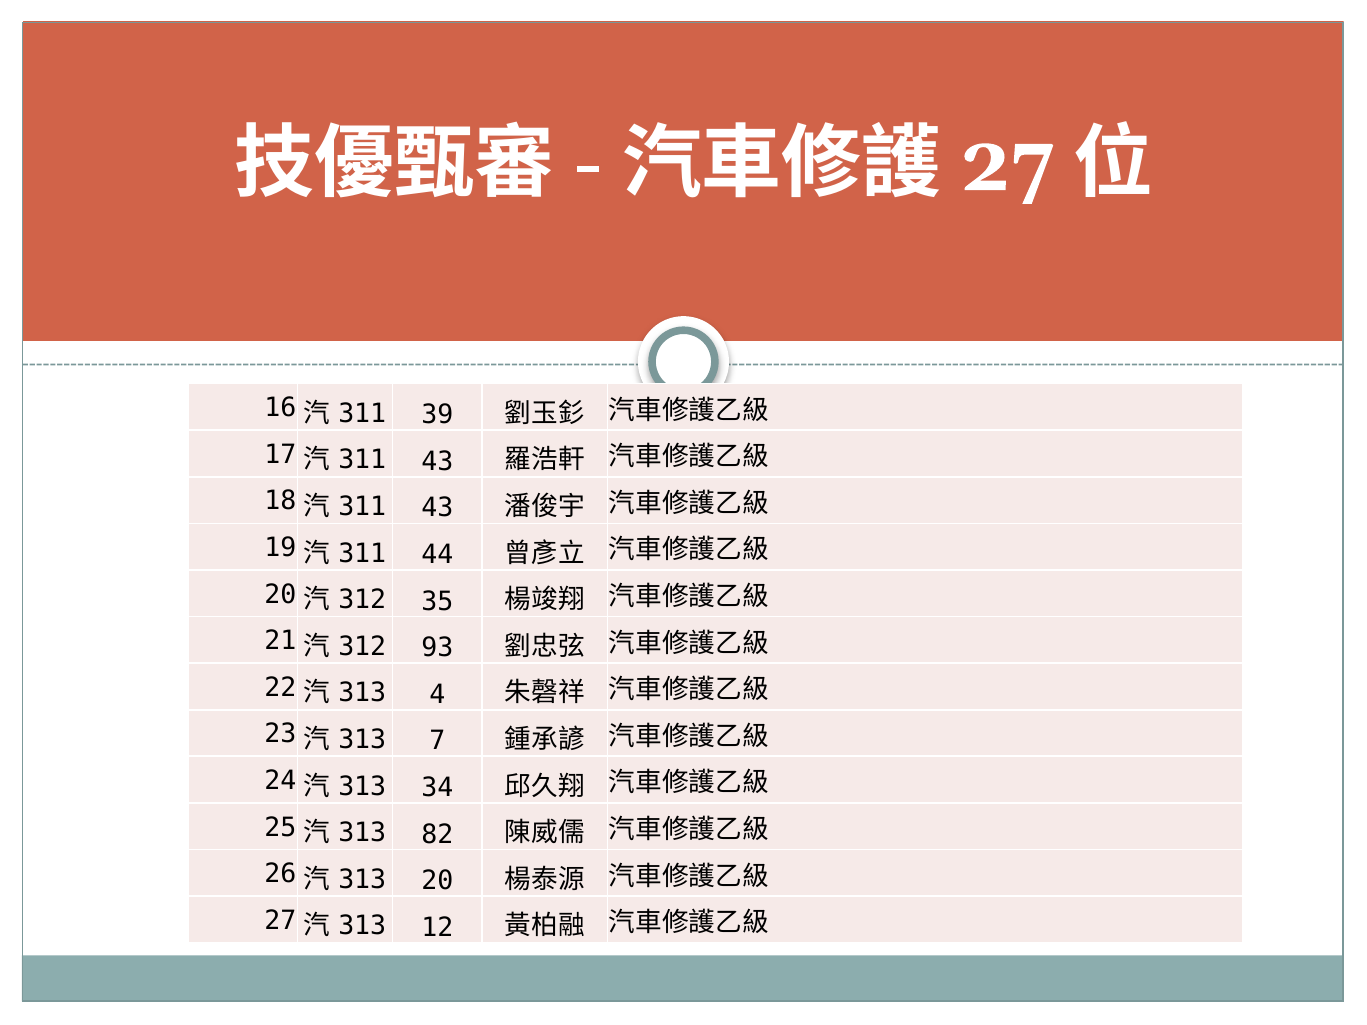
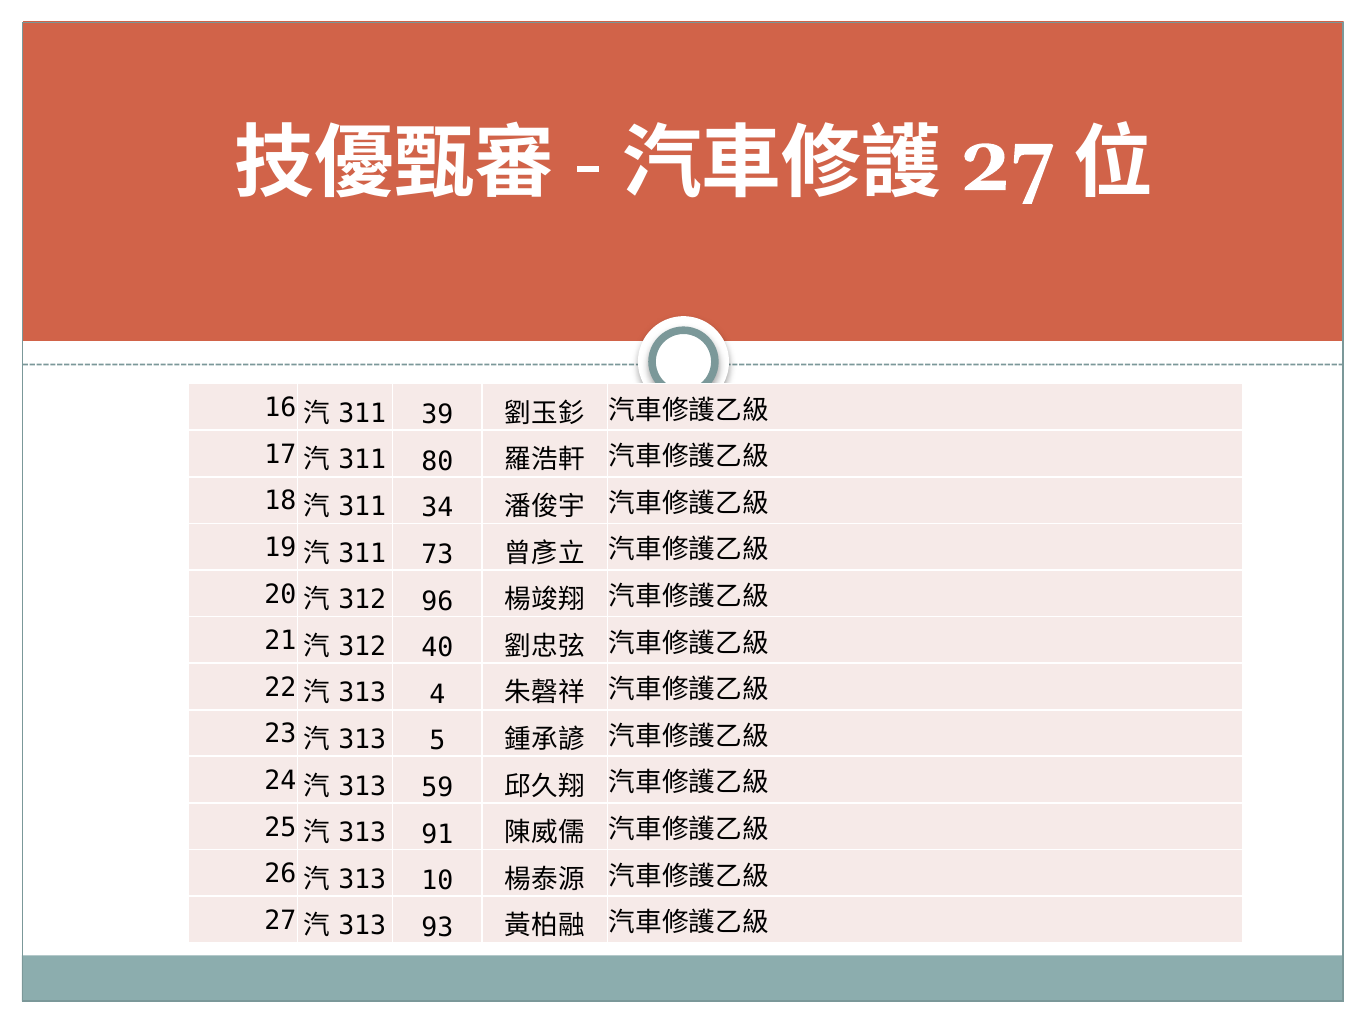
43: 43 -> 80 (437, 462)
43: 43 -> 34 (437, 508)
44: 44 -> 73 (437, 555)
35: 35 -> 96 (437, 601)
93: 93 -> 40 (437, 648)
7: 7 -> 5 (437, 741)
34: 34 -> 59 (437, 788)
82: 82 -> 91 (437, 835)
20: 20 -> 10 (437, 881)
12: 12 -> 93 (437, 928)
